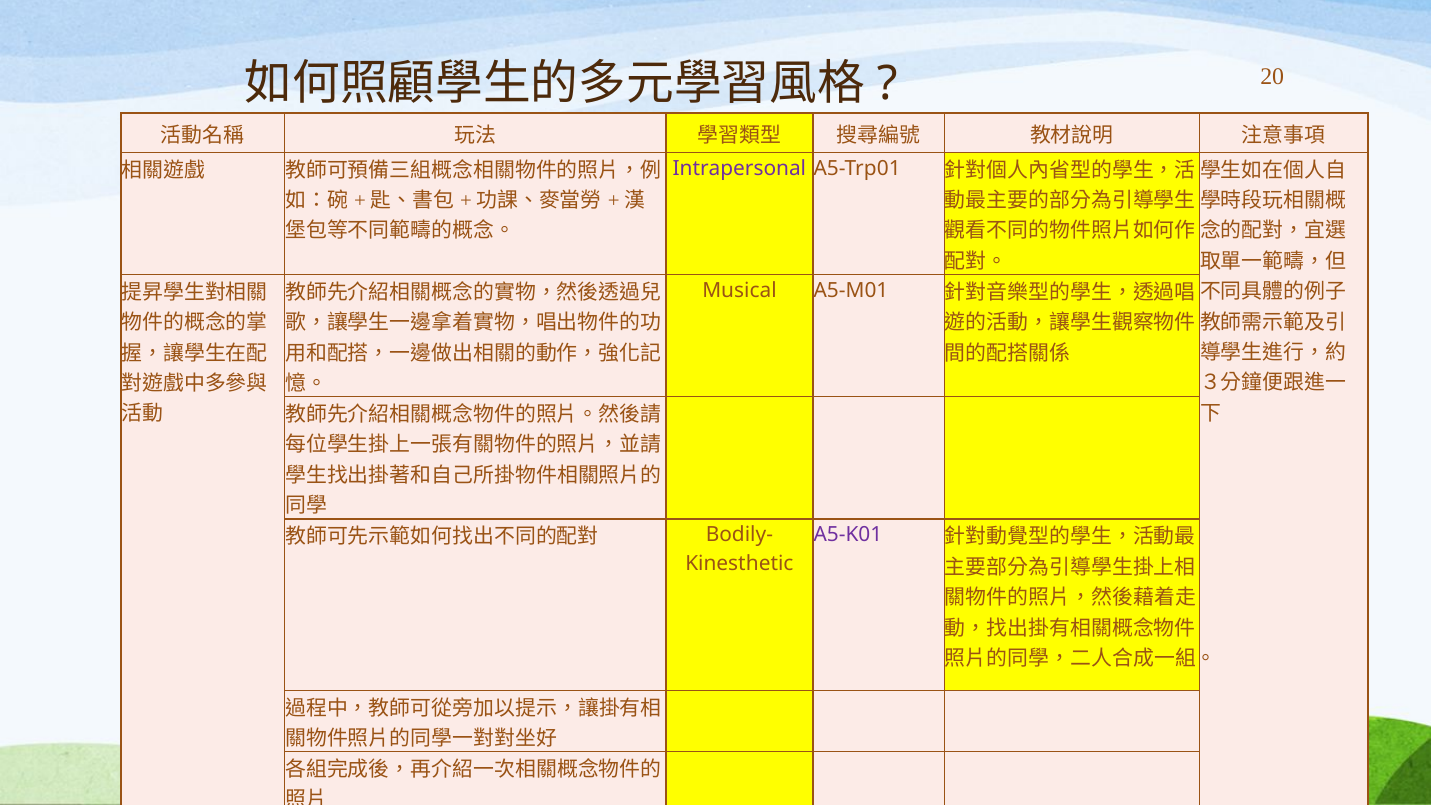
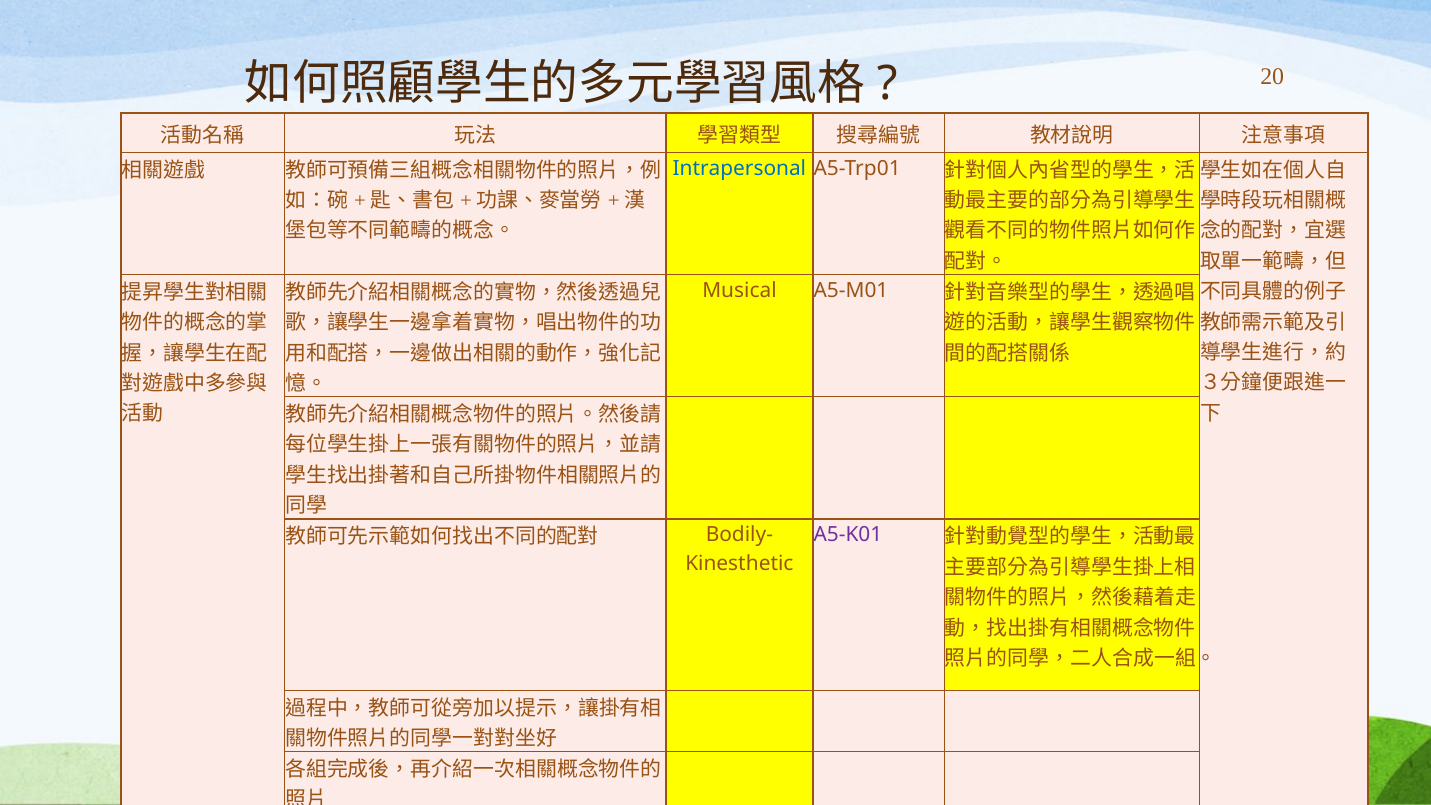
Intrapersonal colour: purple -> blue (739, 168)
